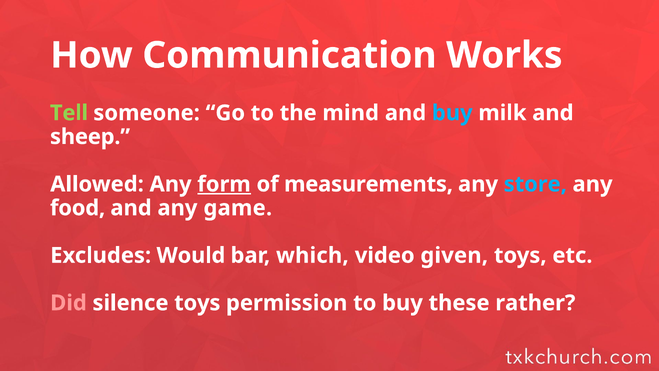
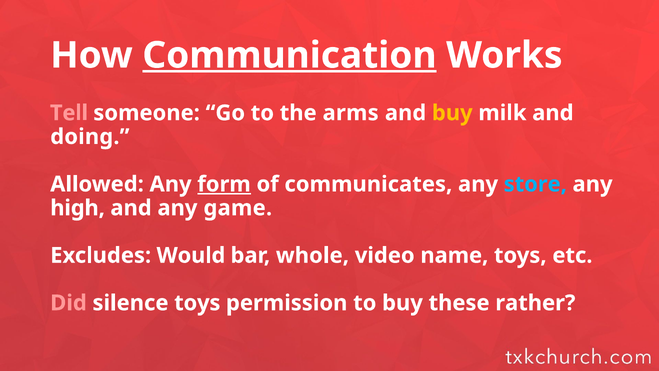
Communication underline: none -> present (289, 55)
Tell colour: light green -> pink (69, 113)
mind: mind -> arms (351, 113)
buy colour: light blue -> yellow (452, 113)
sheep: sheep -> doing (90, 137)
measurements: measurements -> communicates (368, 184)
food: food -> high (78, 208)
which: which -> whole (312, 255)
given: given -> name (454, 255)
